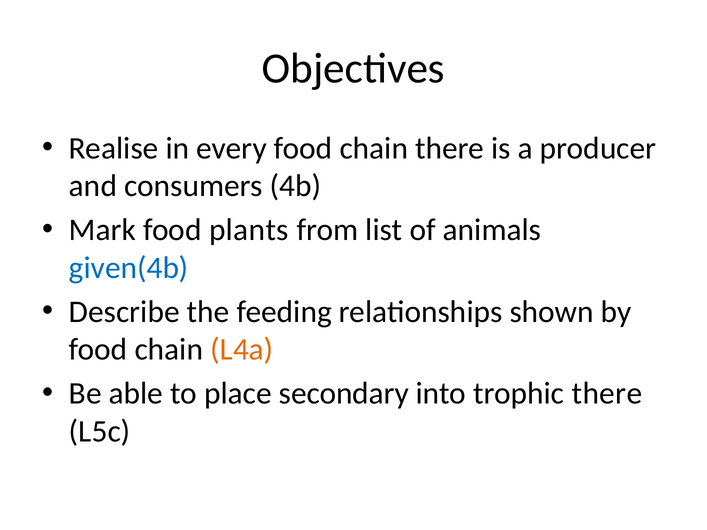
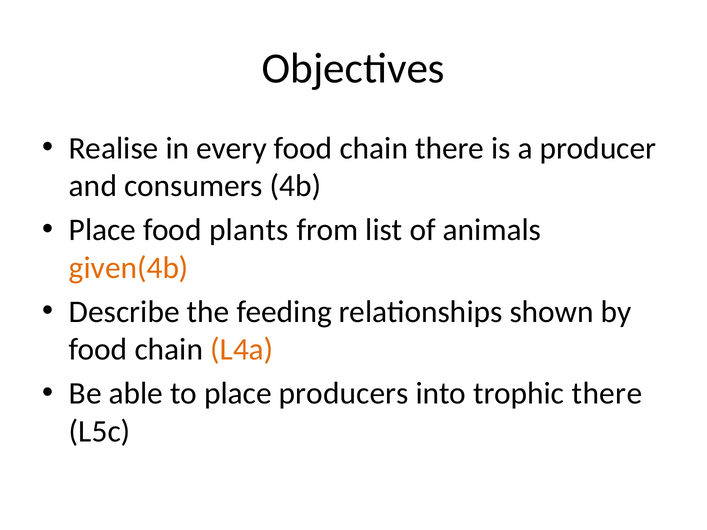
Mark: Mark -> Place (102, 230)
given(4b colour: blue -> orange (129, 268)
secondary: secondary -> producers (344, 394)
